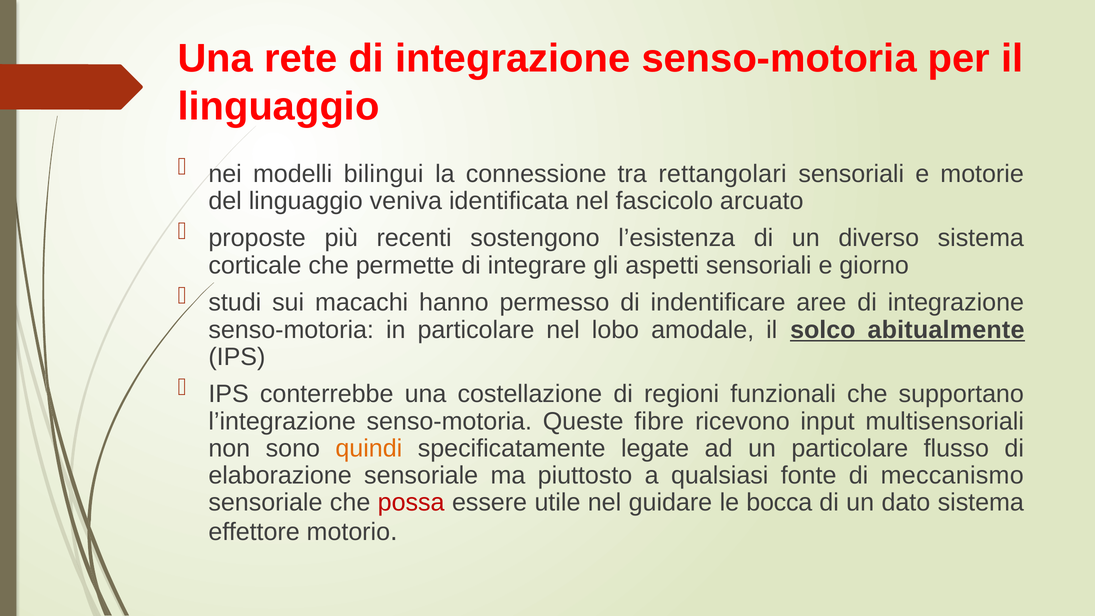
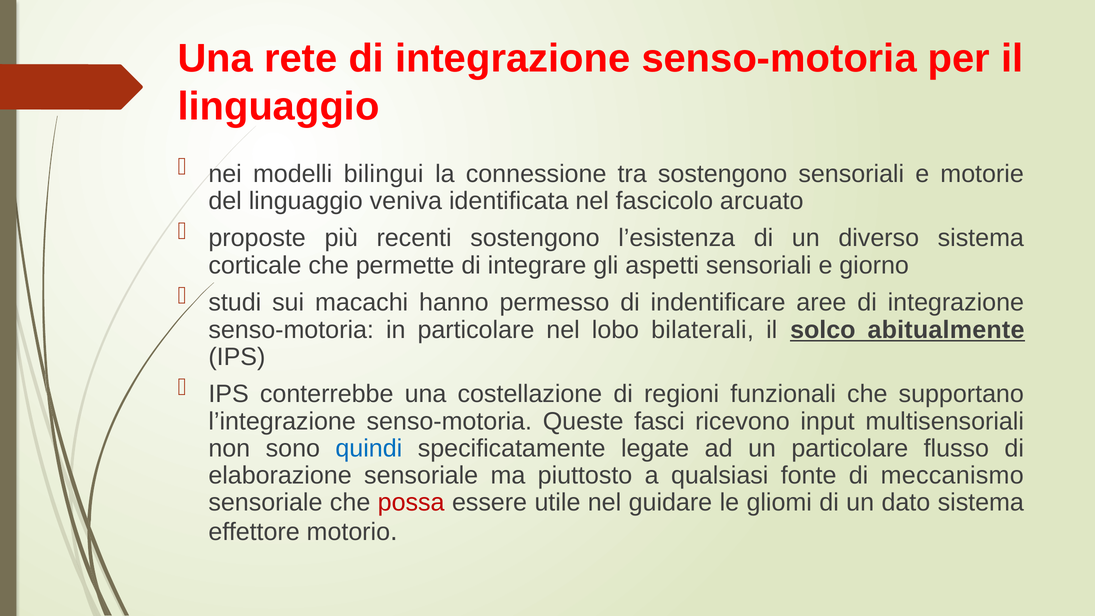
tra rettangolari: rettangolari -> sostengono (723, 174)
amodale: amodale -> bilaterali (703, 330)
fibre: fibre -> fasci (659, 421)
quindi colour: orange -> blue (369, 448)
bocca: bocca -> gliomi (779, 503)
